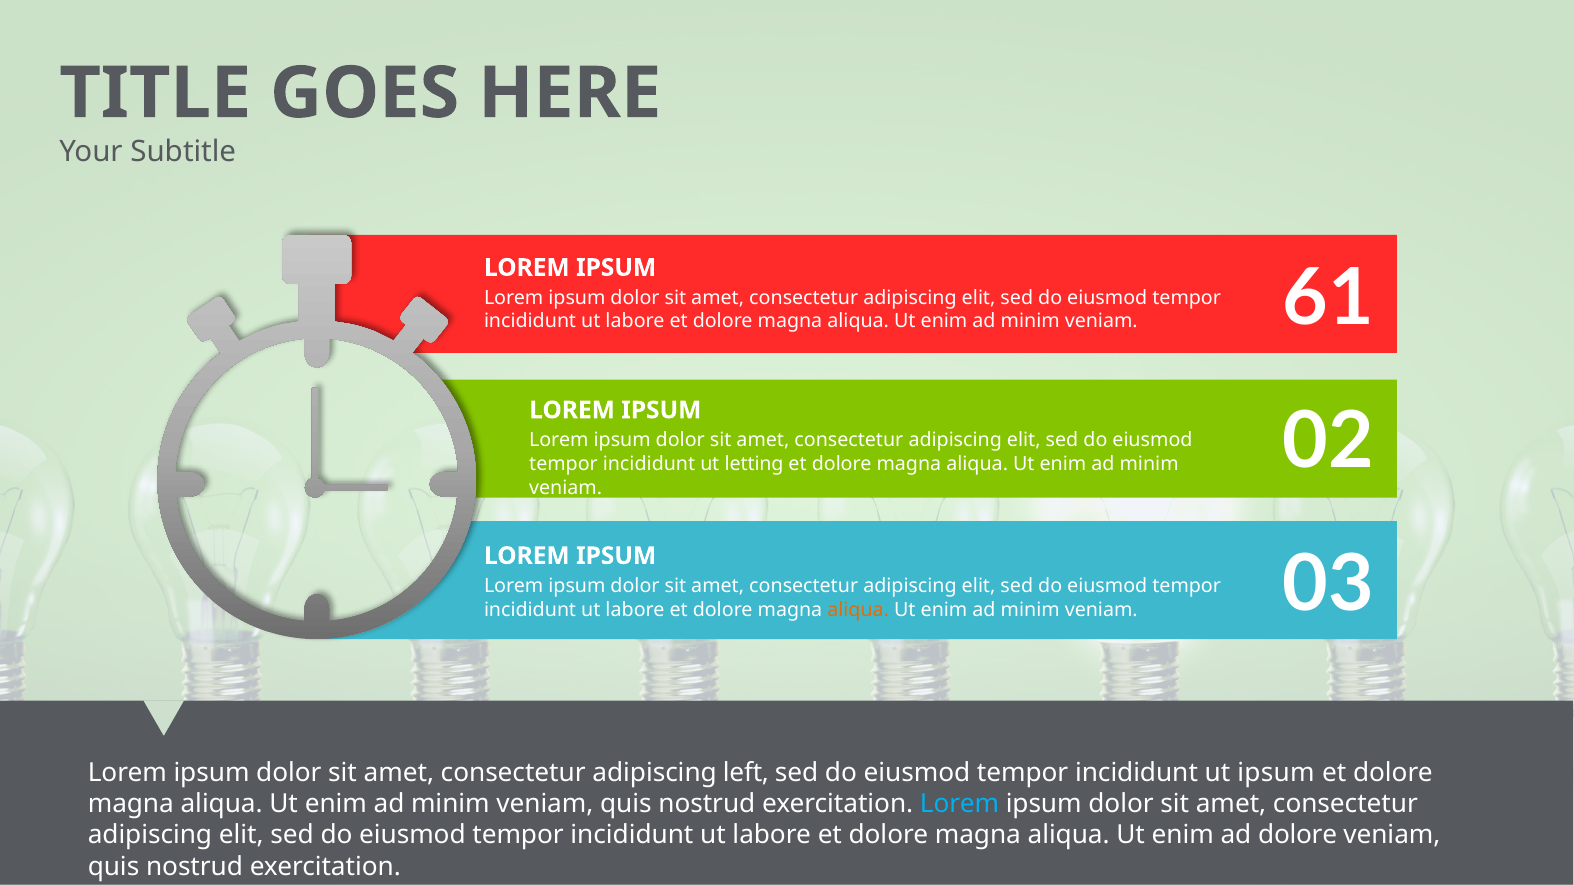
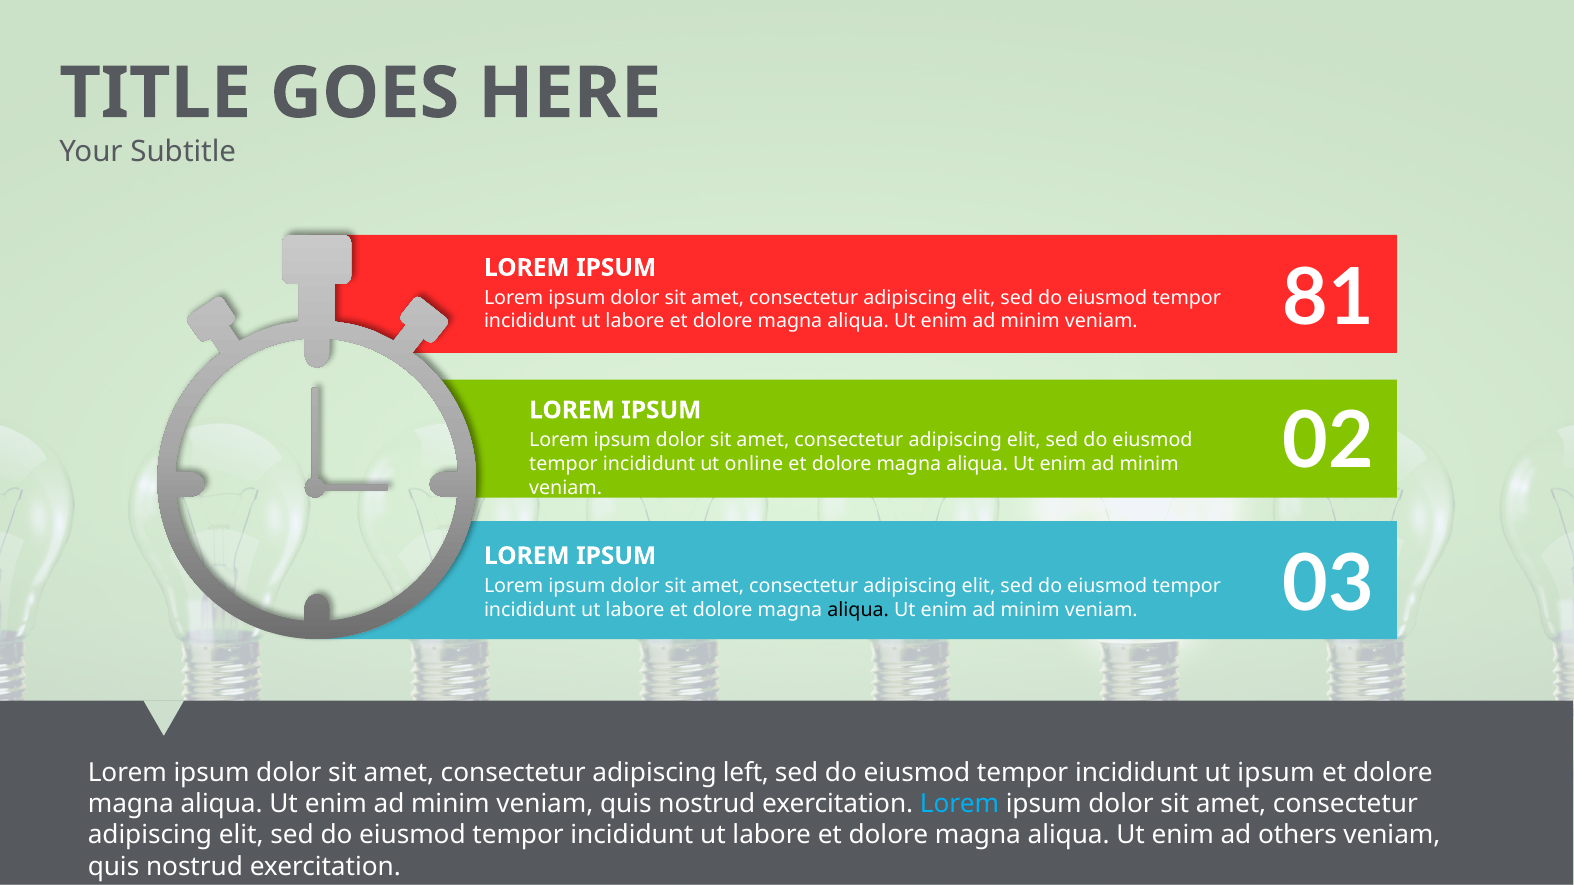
61: 61 -> 81 (1328, 299)
letting: letting -> online (754, 464)
aliqua colour: orange -> black (858, 610)
ad dolore: dolore -> others (1298, 836)
